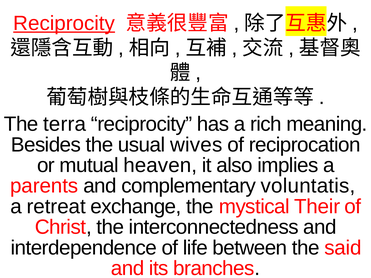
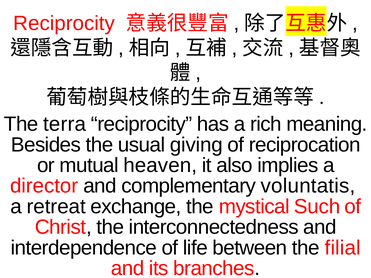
Reciprocity underline: present -> none (64, 23)
wives: wives -> giving (196, 145)
parents: parents -> director (44, 186)
Their: Their -> Such (317, 207)
said: said -> filial (343, 248)
